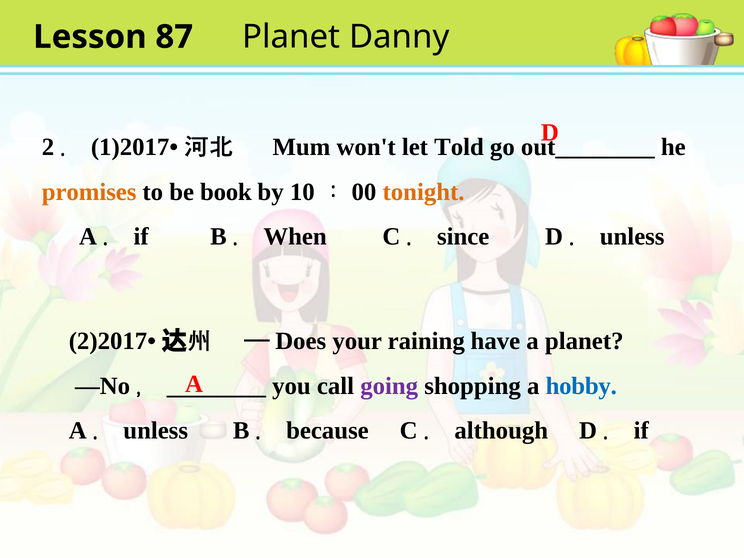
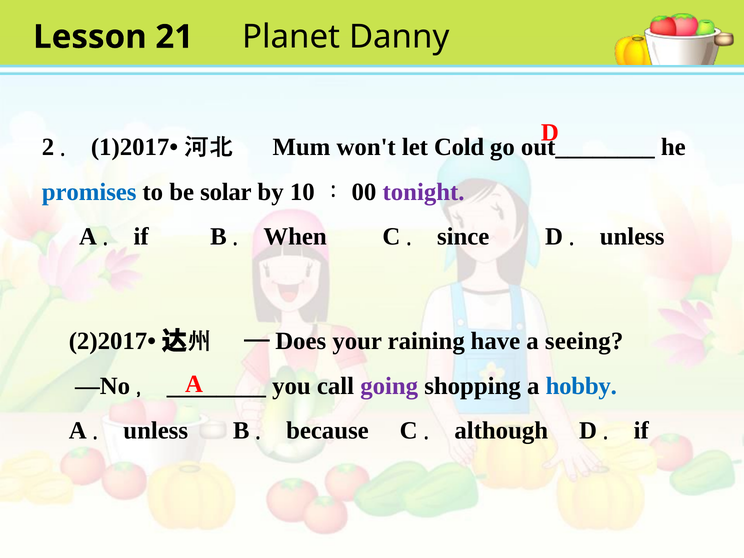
87: 87 -> 21 (174, 37)
Told: Told -> Cold (459, 147)
promises colour: orange -> blue (89, 192)
book: book -> solar (226, 192)
tonight colour: orange -> purple (424, 192)
a planet: planet -> seeing (584, 341)
